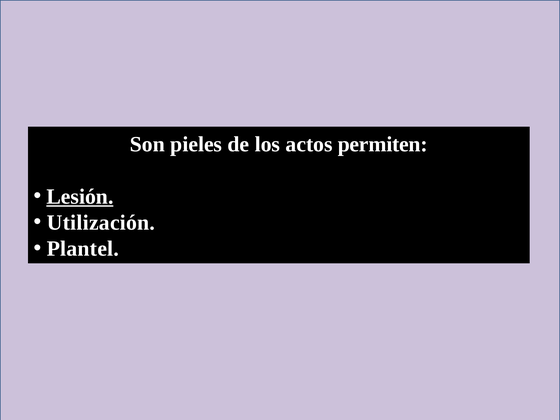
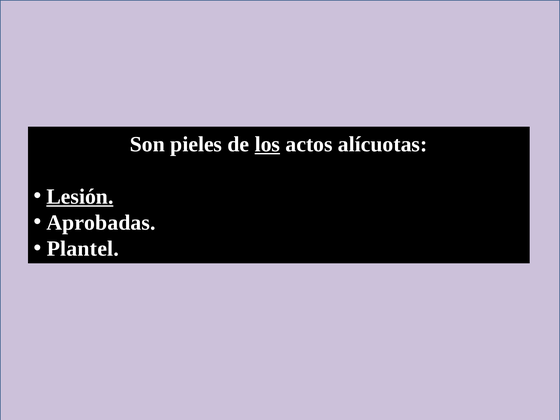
los underline: none -> present (267, 144)
permiten: permiten -> alícuotas (383, 144)
Utilización: Utilización -> Aprobadas (101, 223)
